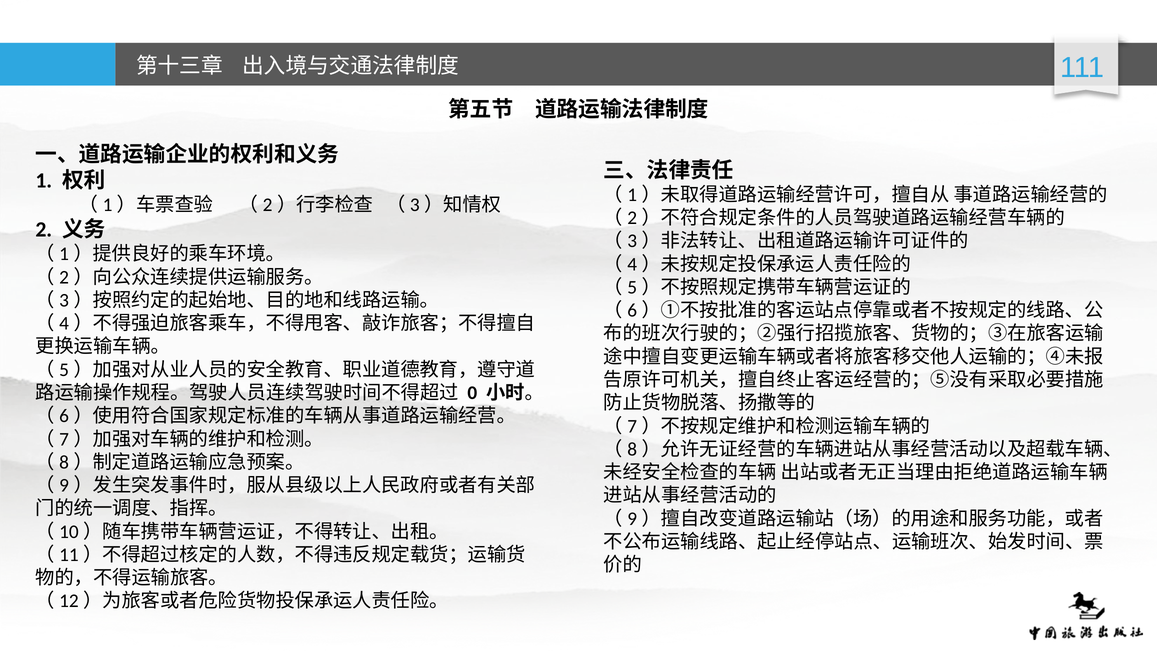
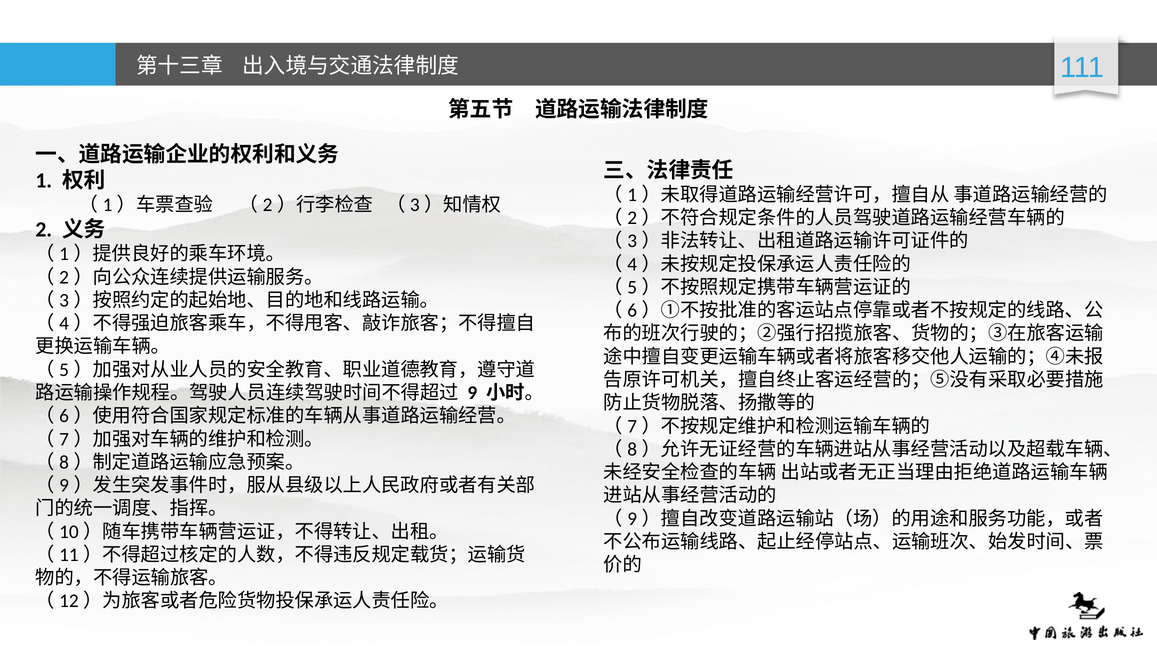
0: 0 -> 9 (472, 393)
